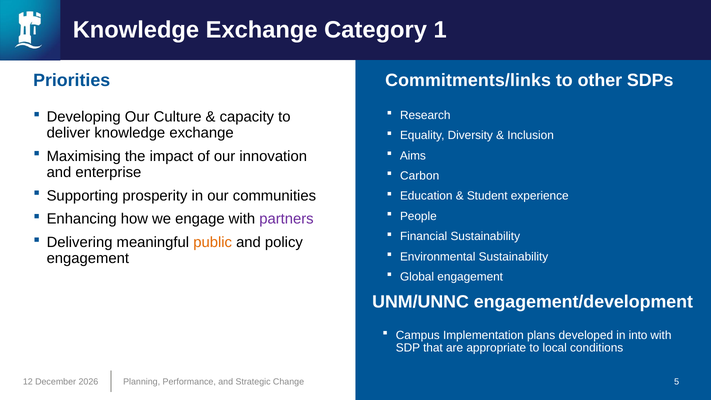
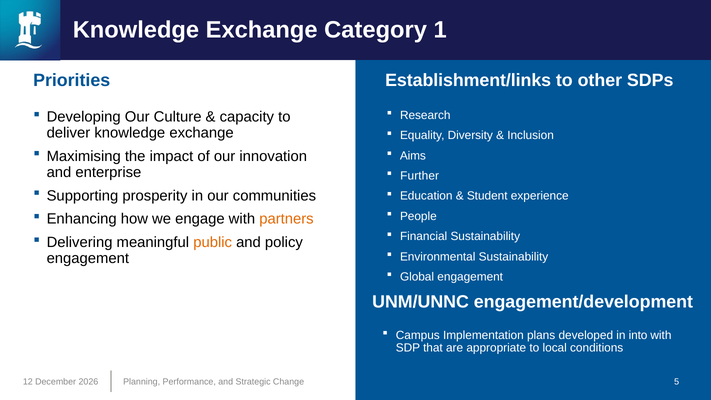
Commitments/links: Commitments/links -> Establishment/links (468, 81)
Carbon: Carbon -> Further (420, 176)
partners colour: purple -> orange (286, 219)
